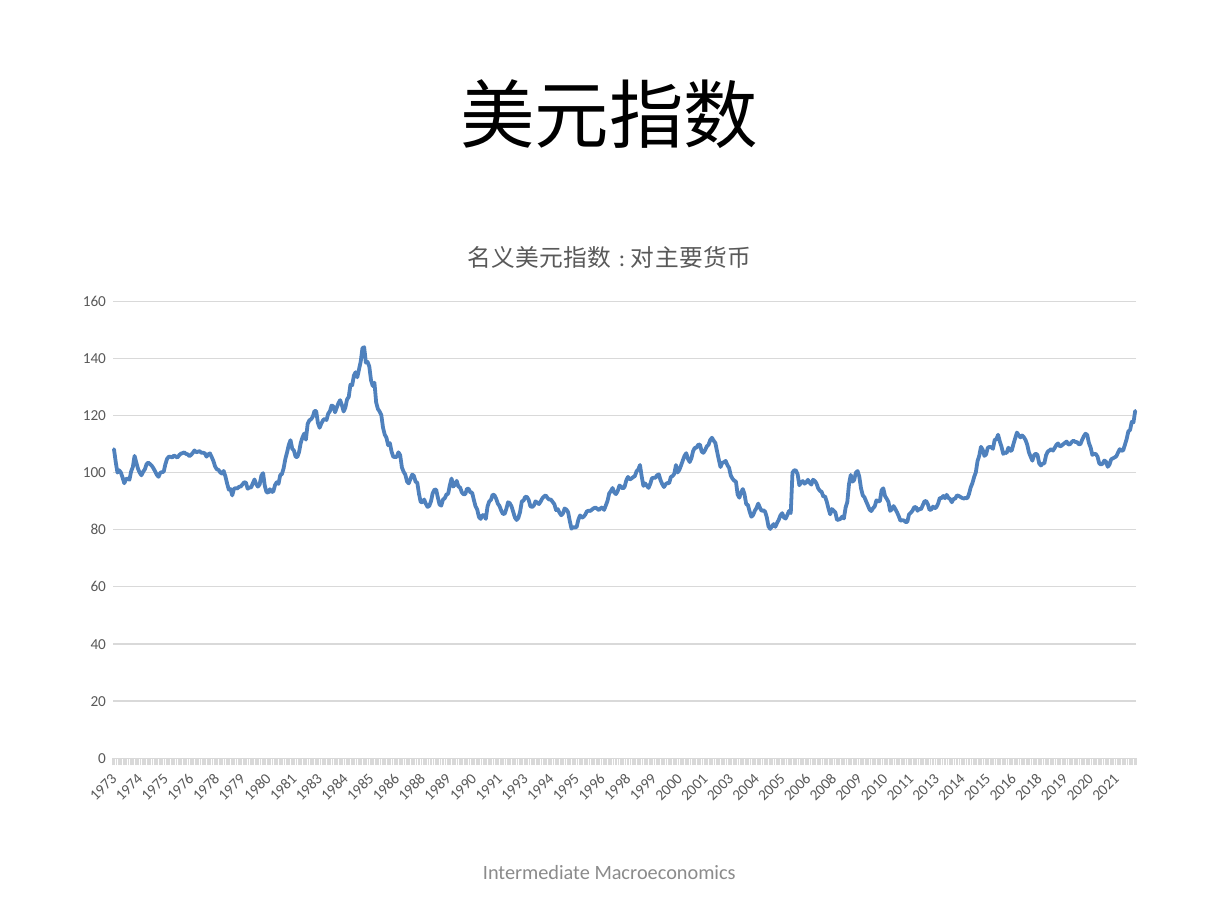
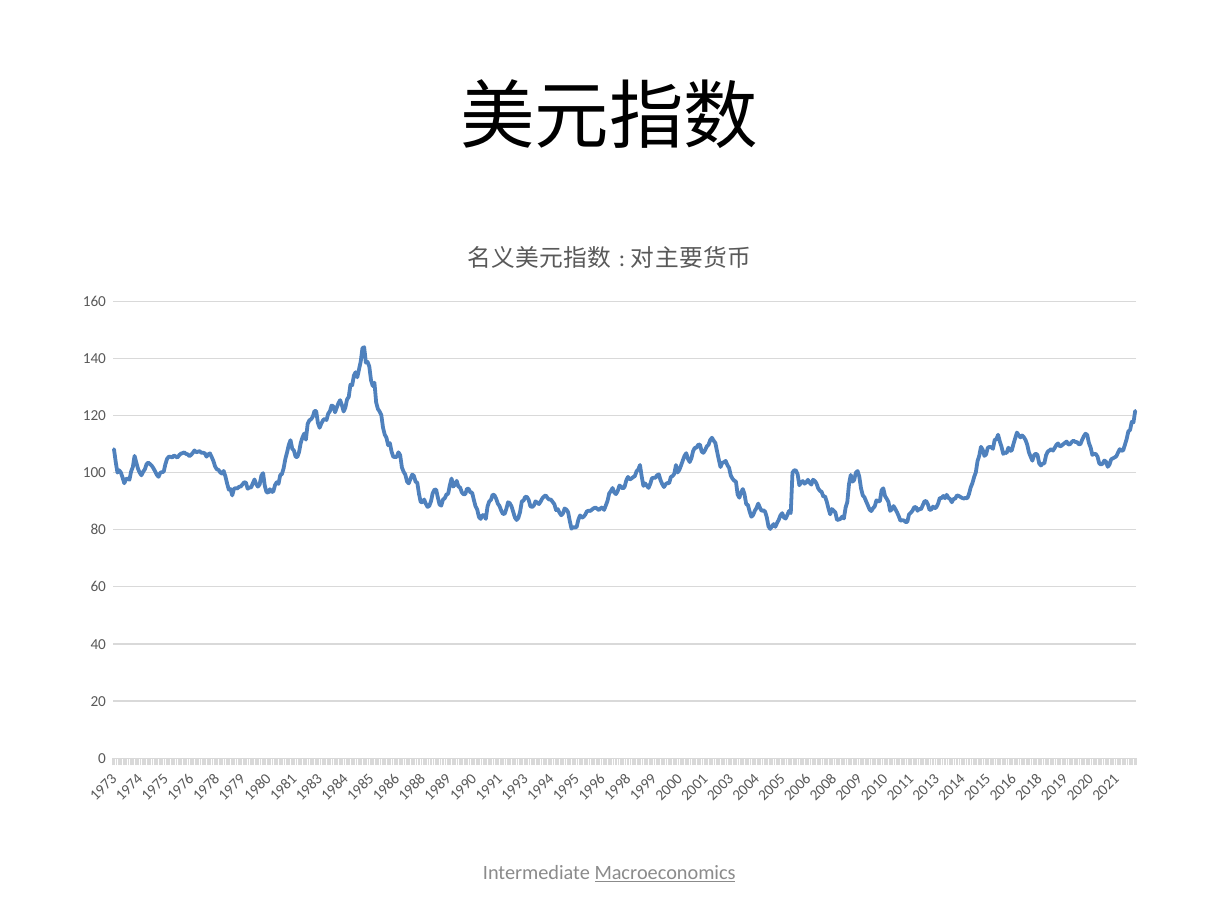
Macroeconomics underline: none -> present (665, 873)
